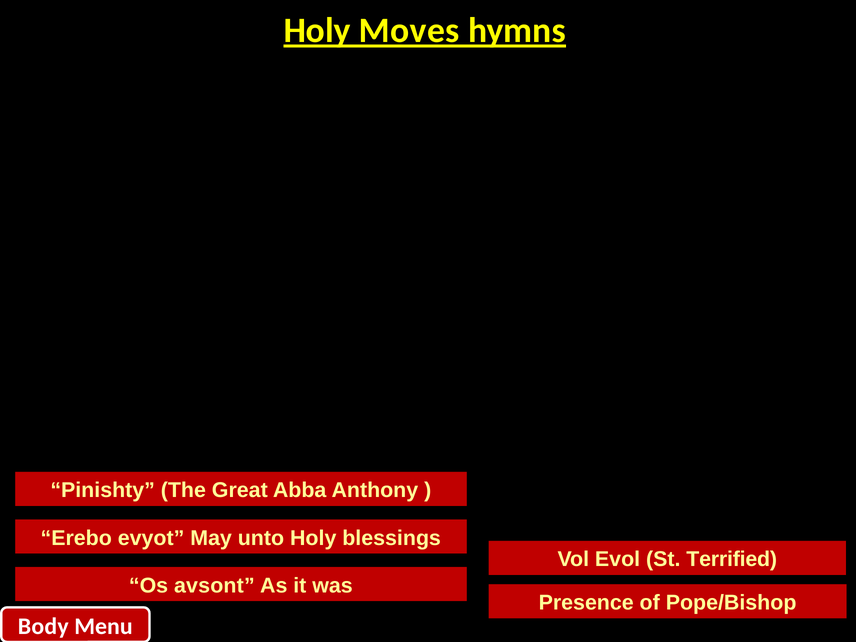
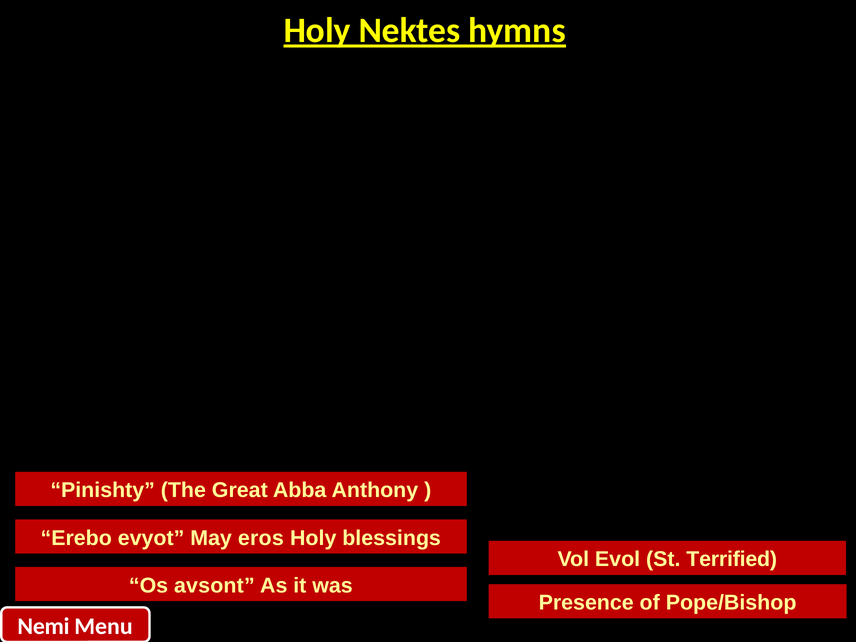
Moves: Moves -> Nektes (410, 31)
unto: unto -> eros (261, 538)
Body: Body -> Nemi (44, 626)
